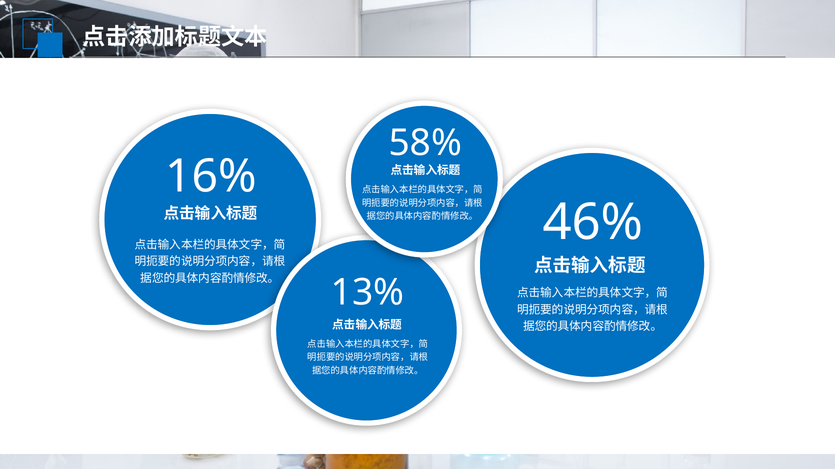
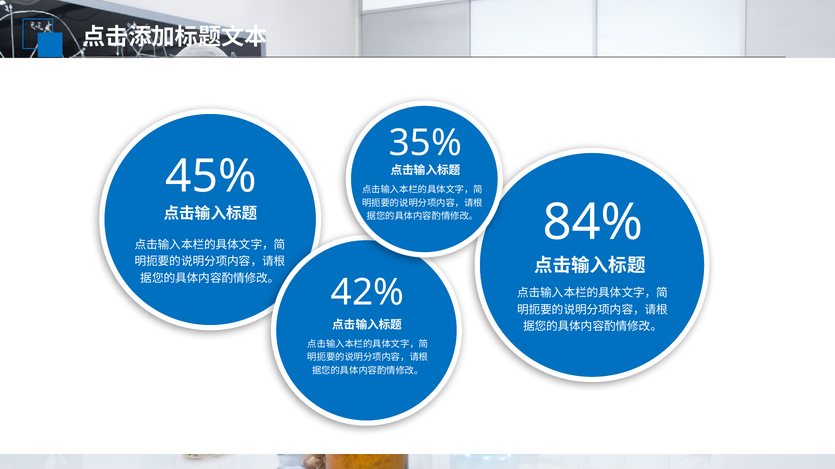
58%: 58% -> 35% (425, 143)
16%: 16% -> 45% (211, 177)
46%: 46% -> 84% (593, 223)
13%: 13% -> 42% (367, 293)
